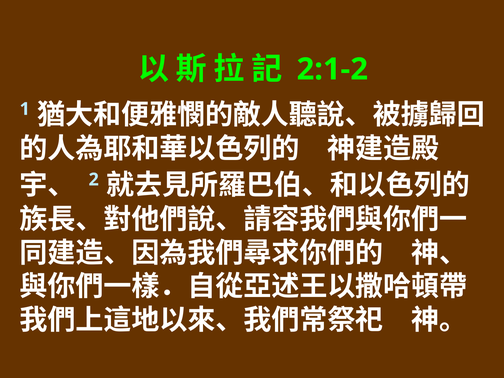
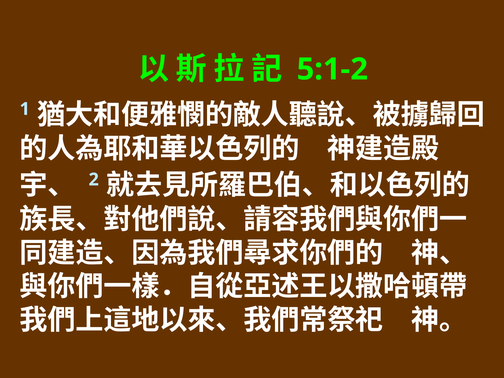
2:1-2: 2:1-2 -> 5:1-2 (332, 69)
